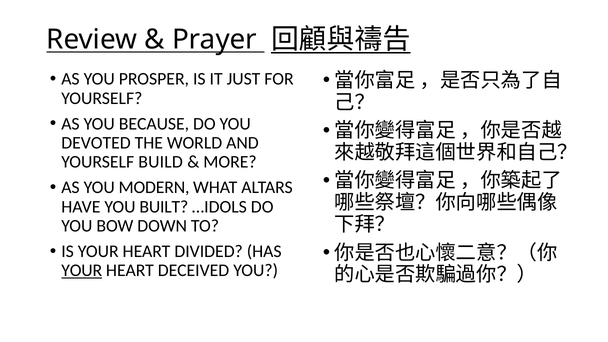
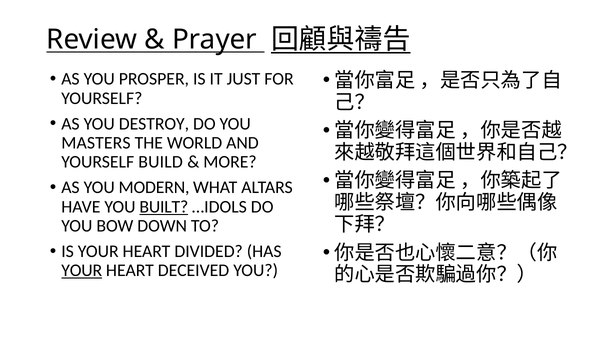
BECAUSE: BECAUSE -> DESTROY (154, 124)
DEVOTED: DEVOTED -> MASTERS (96, 143)
BUILT underline: none -> present (164, 207)
